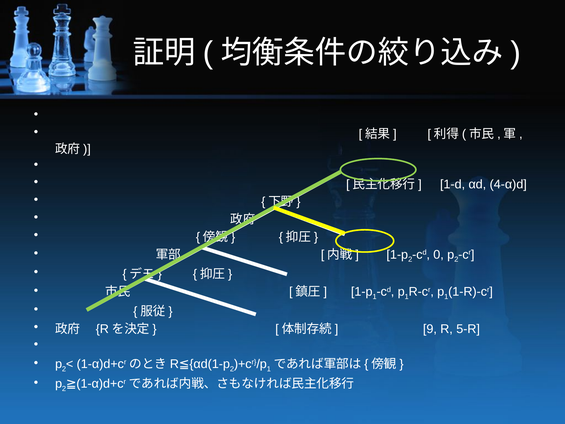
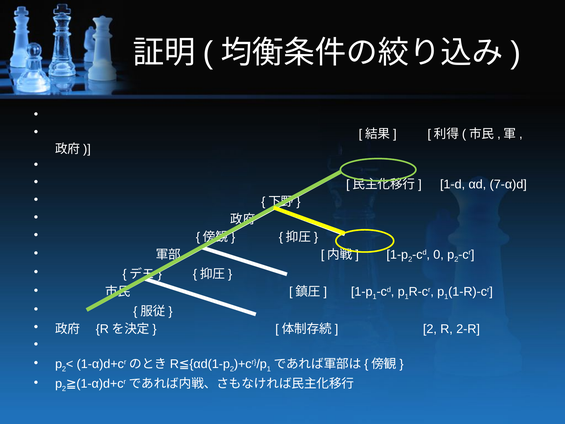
4-α)d: 4-α)d -> 7-α)d (508, 184)
9: 9 -> 2 (430, 329)
5-R: 5-R -> 2-R (468, 329)
